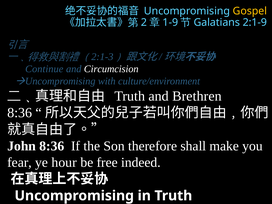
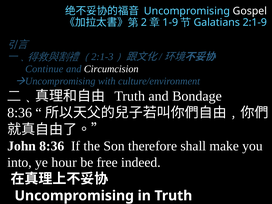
Gospel colour: yellow -> white (250, 11)
Brethren: Brethren -> Bondage (197, 96)
fear: fear -> into (20, 162)
